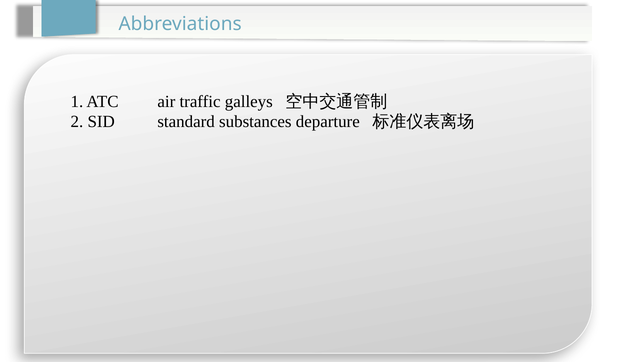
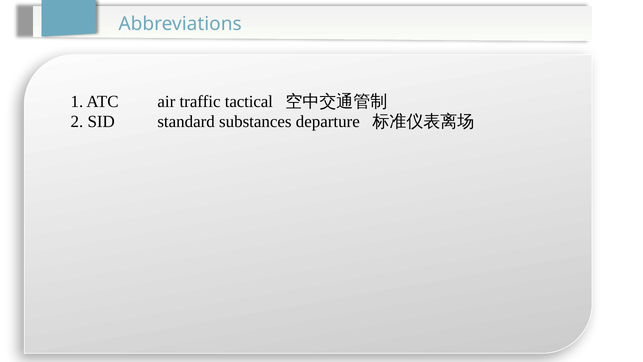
galleys: galleys -> tactical (249, 101)
